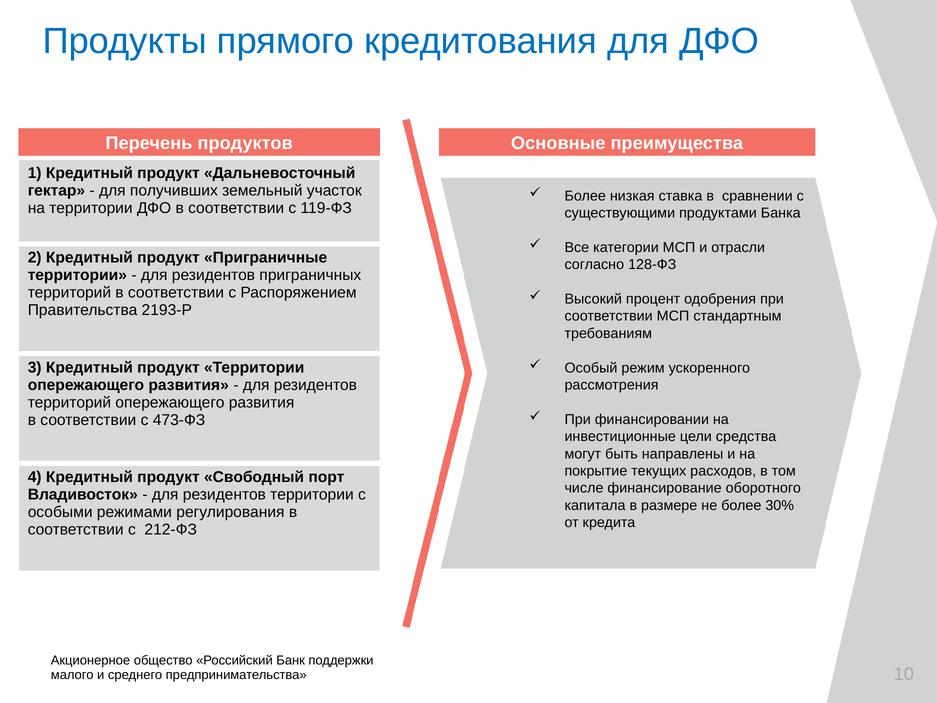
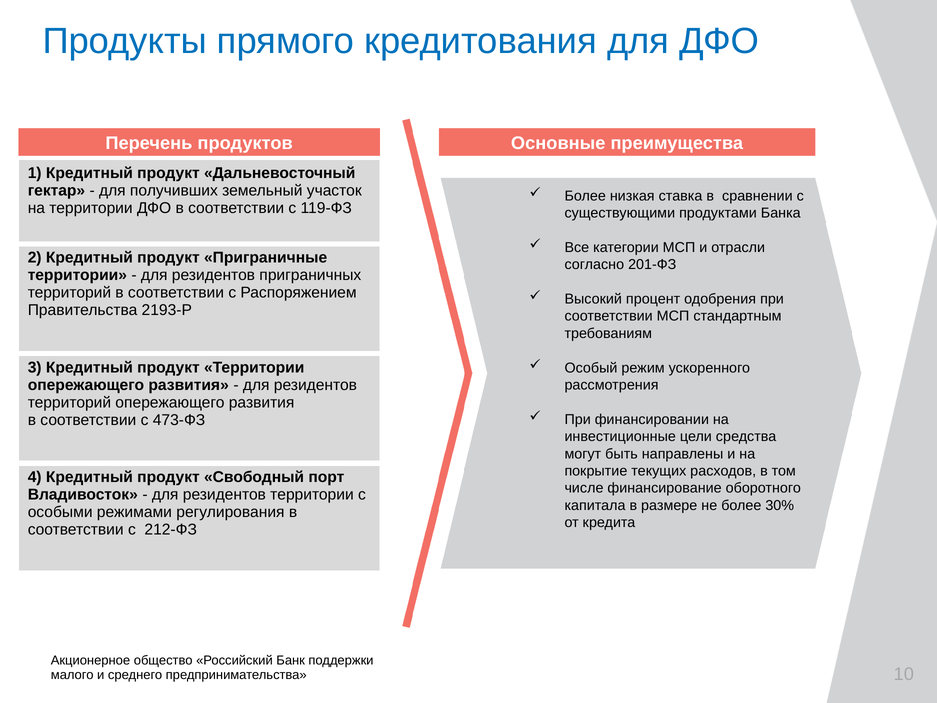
128-ФЗ: 128-ФЗ -> 201-ФЗ (652, 265)
